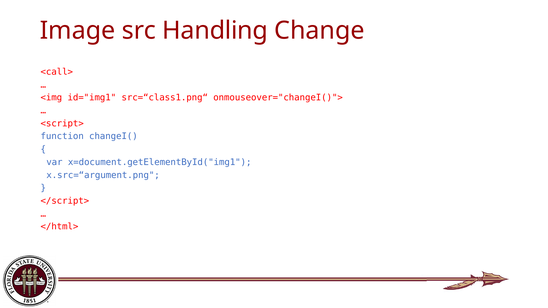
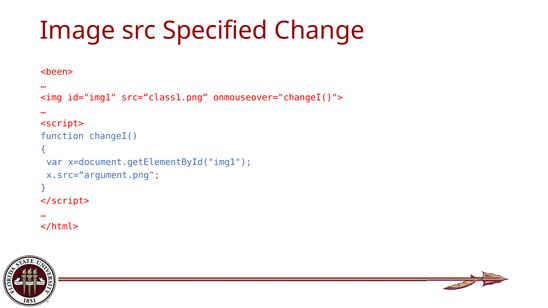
Handling: Handling -> Specified (215, 31)
<call>: <call> -> <been> (57, 72)
